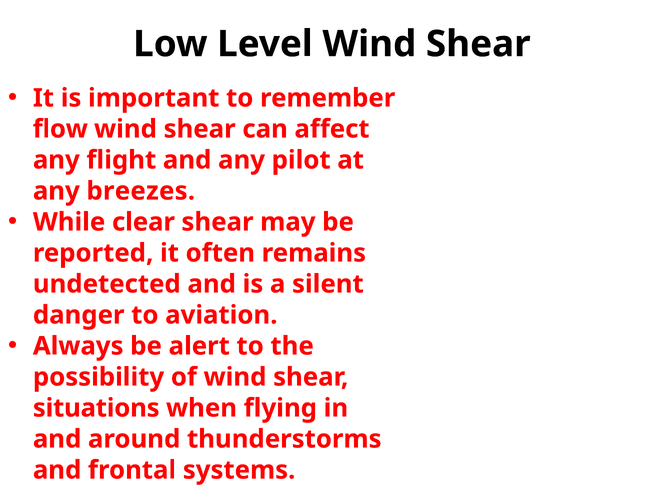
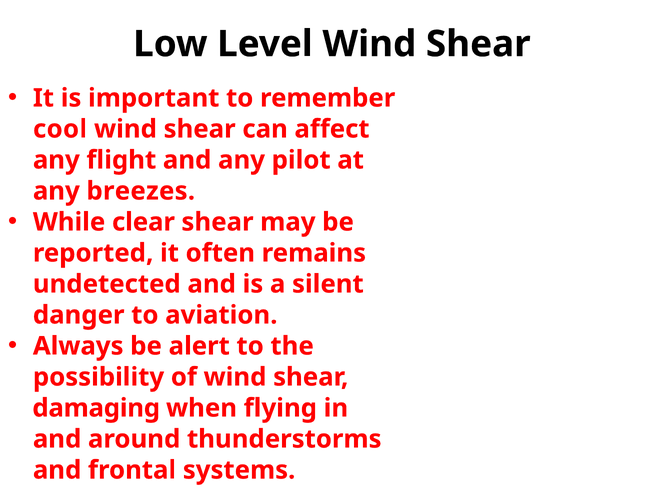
flow: flow -> cool (60, 129)
situations: situations -> damaging (96, 408)
